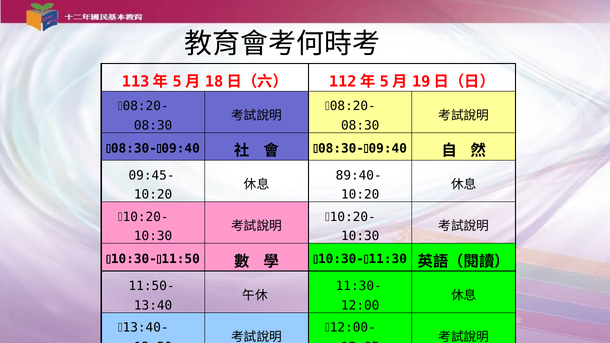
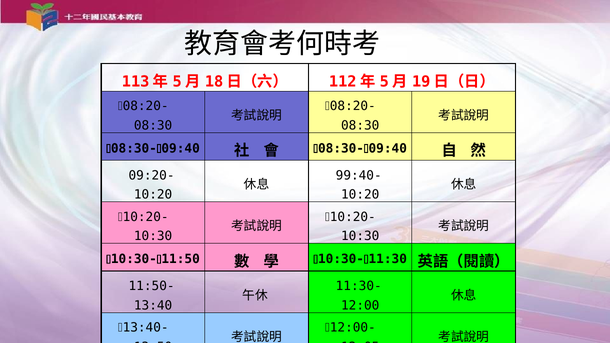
09:45-: 09:45- -> 09:20- (152, 176)
89:40-: 89:40- -> 99:40- (359, 176)
